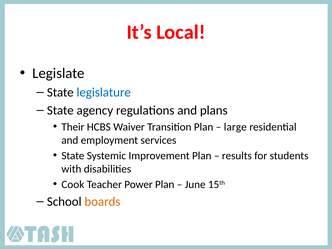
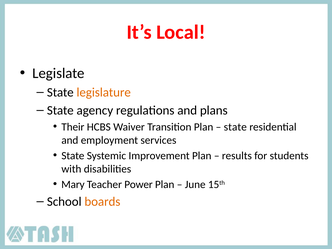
legislature colour: blue -> orange (104, 92)
large: large -> state (235, 127)
Cook: Cook -> Mary (73, 184)
